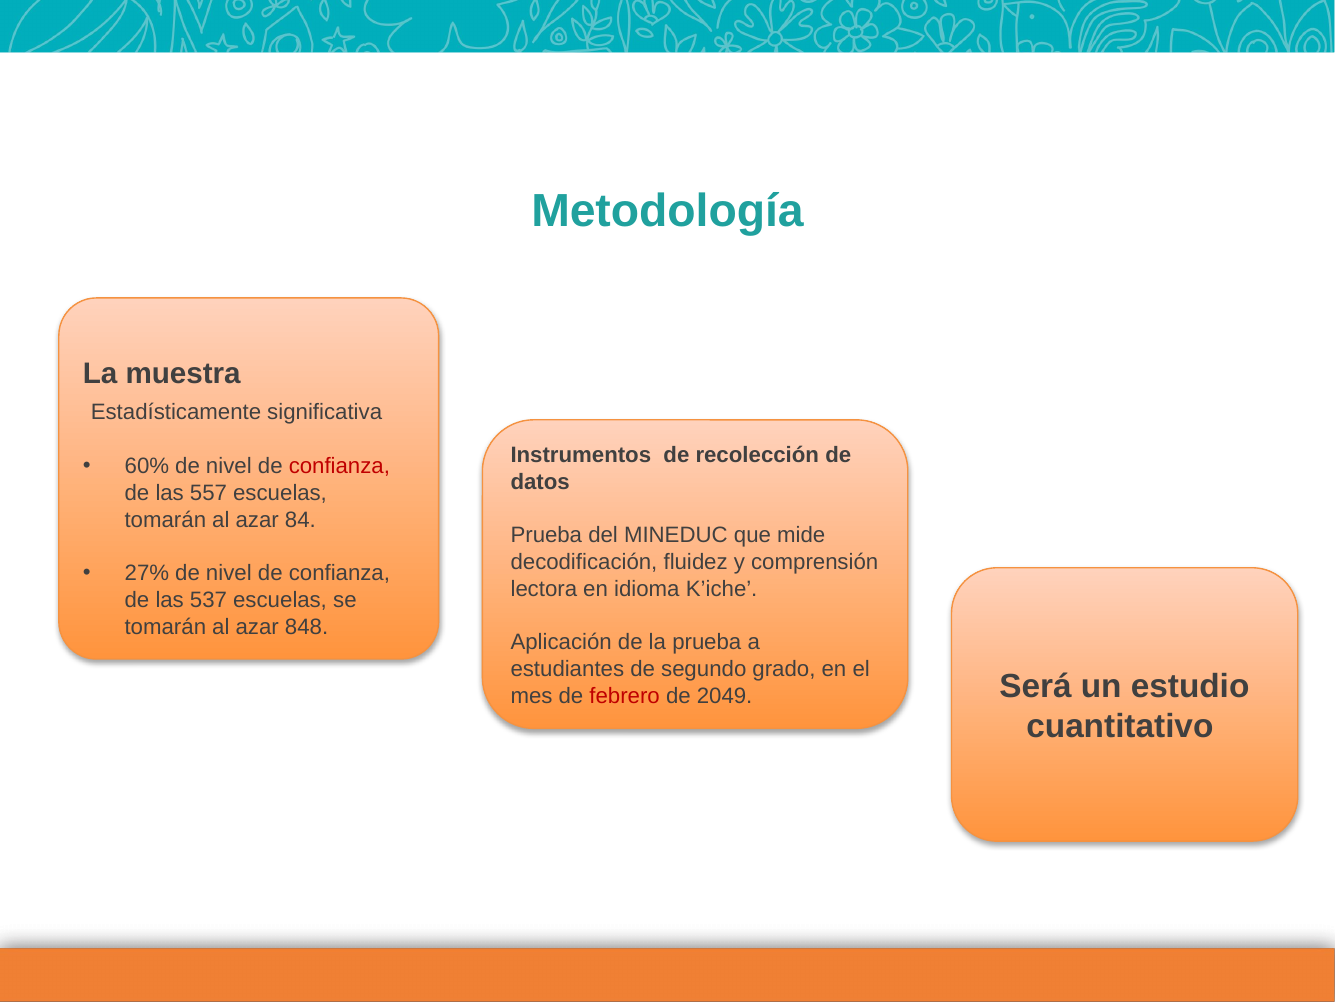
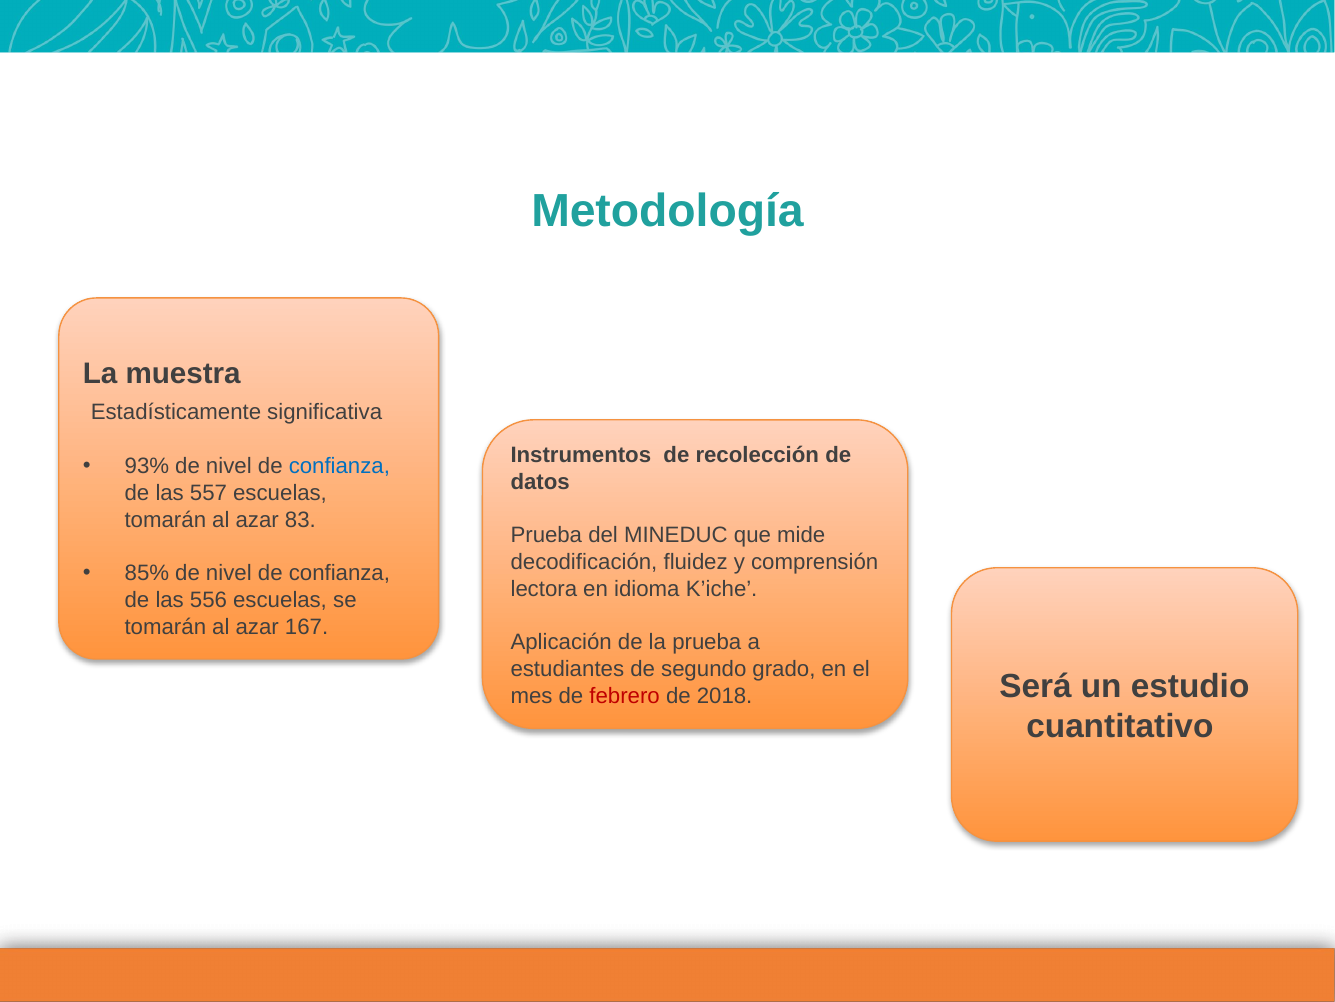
60%: 60% -> 93% (147, 466)
confianza colour: red -> blue (339, 466)
84: 84 -> 83 (300, 520)
27%: 27% -> 85% (147, 573)
537: 537 -> 556 (208, 600)
848: 848 -> 167 (307, 626)
2049: 2049 -> 2018 (725, 695)
